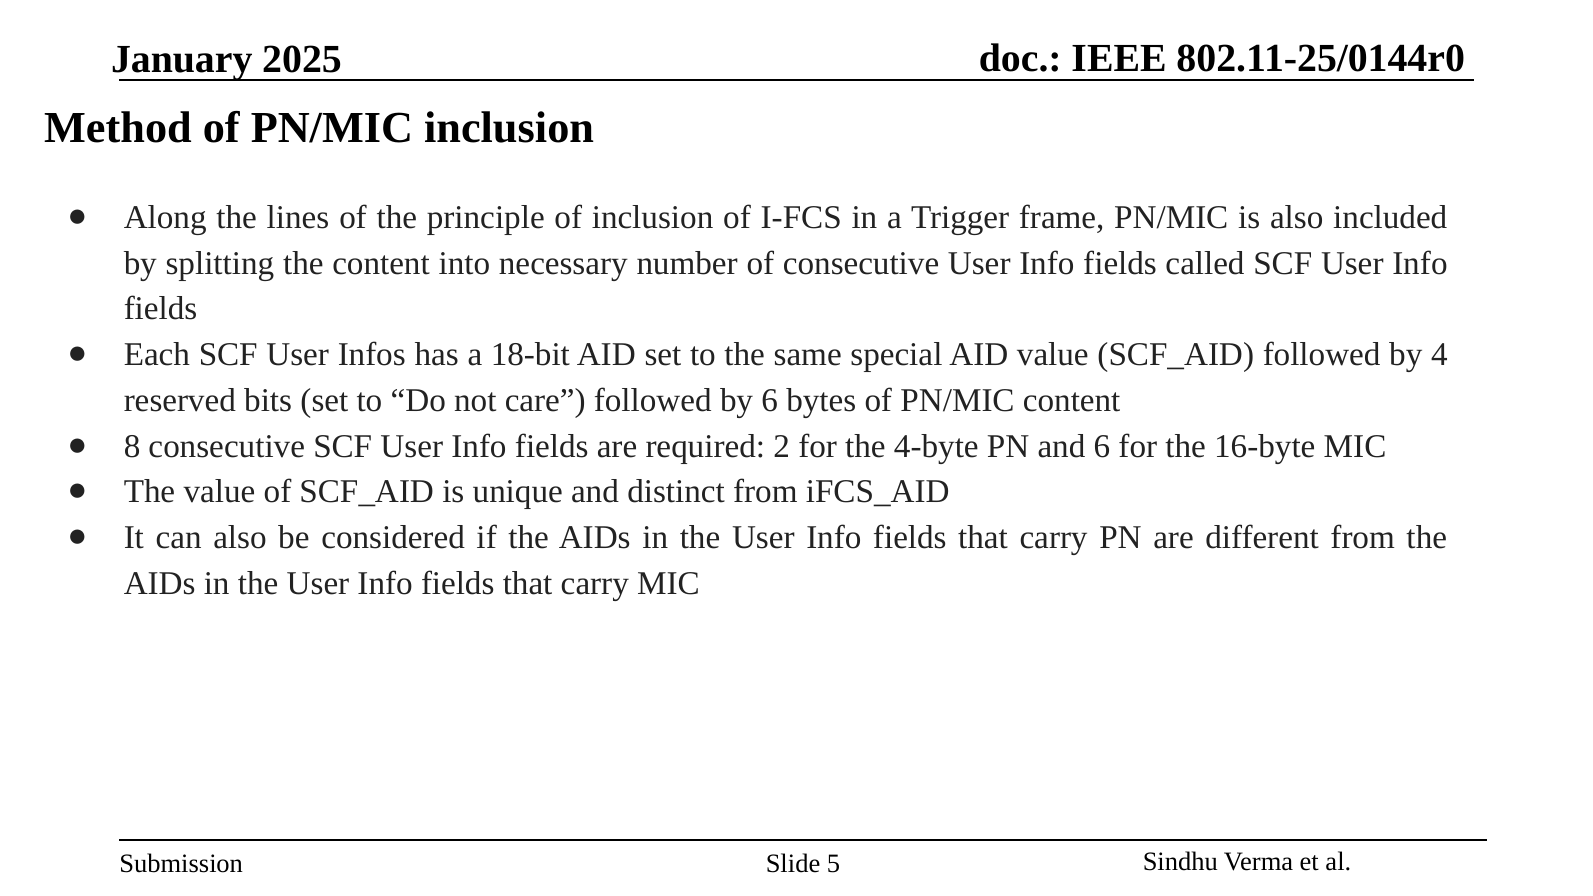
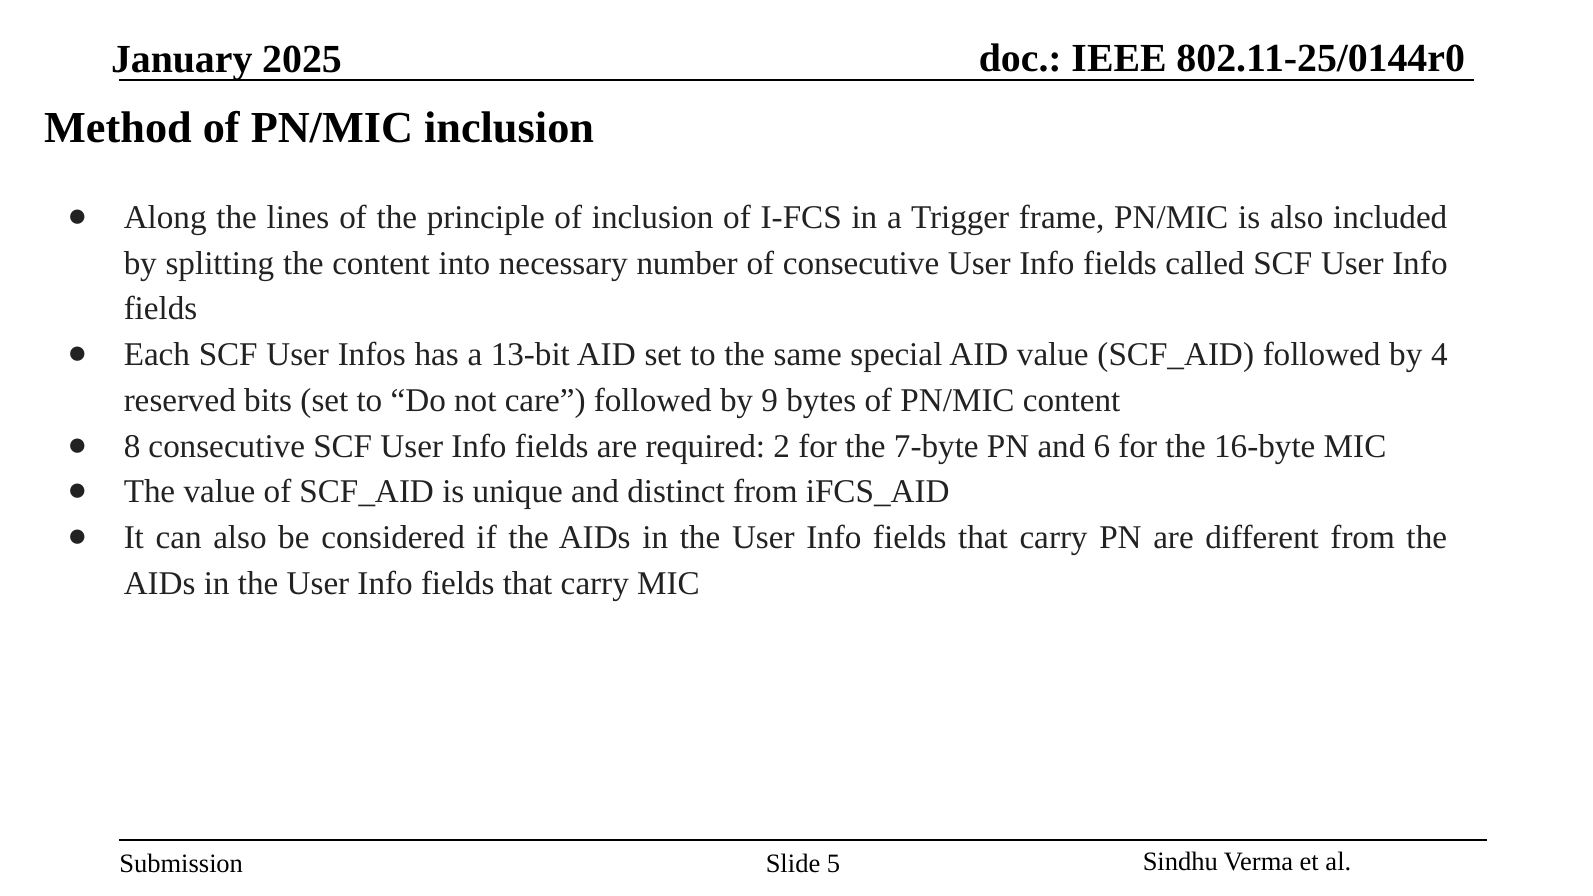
18-bit: 18-bit -> 13-bit (530, 355)
by 6: 6 -> 9 (770, 401)
4-byte: 4-byte -> 7-byte (936, 446)
